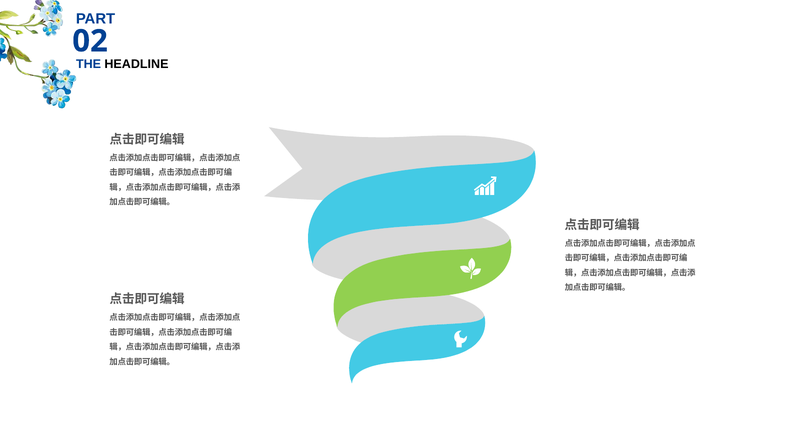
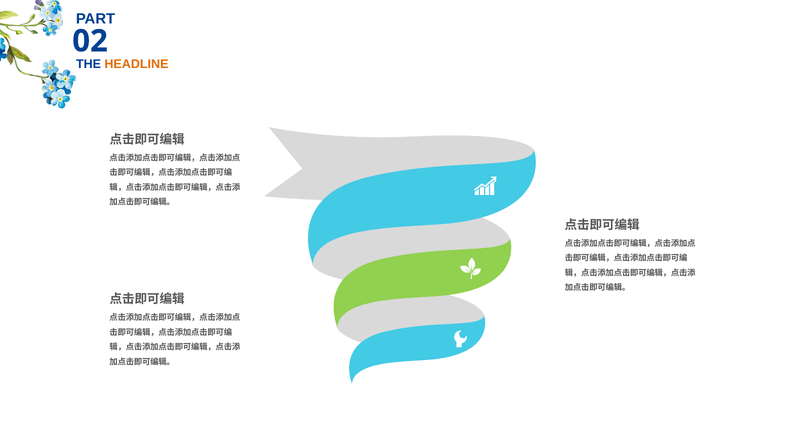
HEADLINE colour: black -> orange (136, 64)
